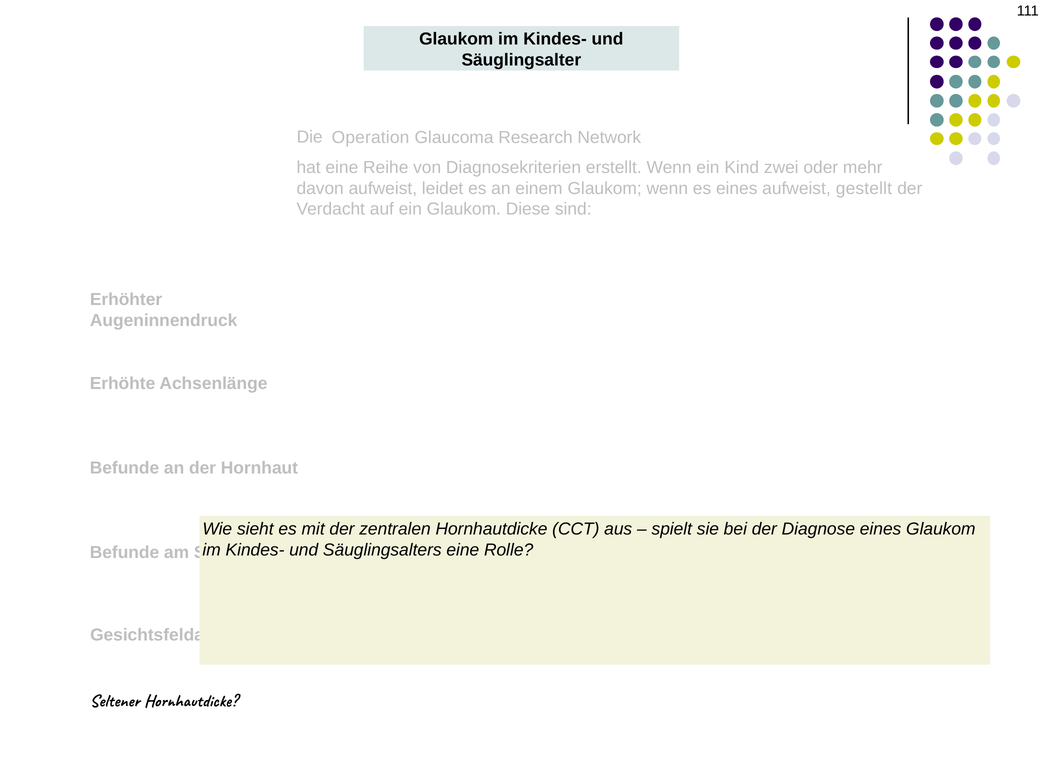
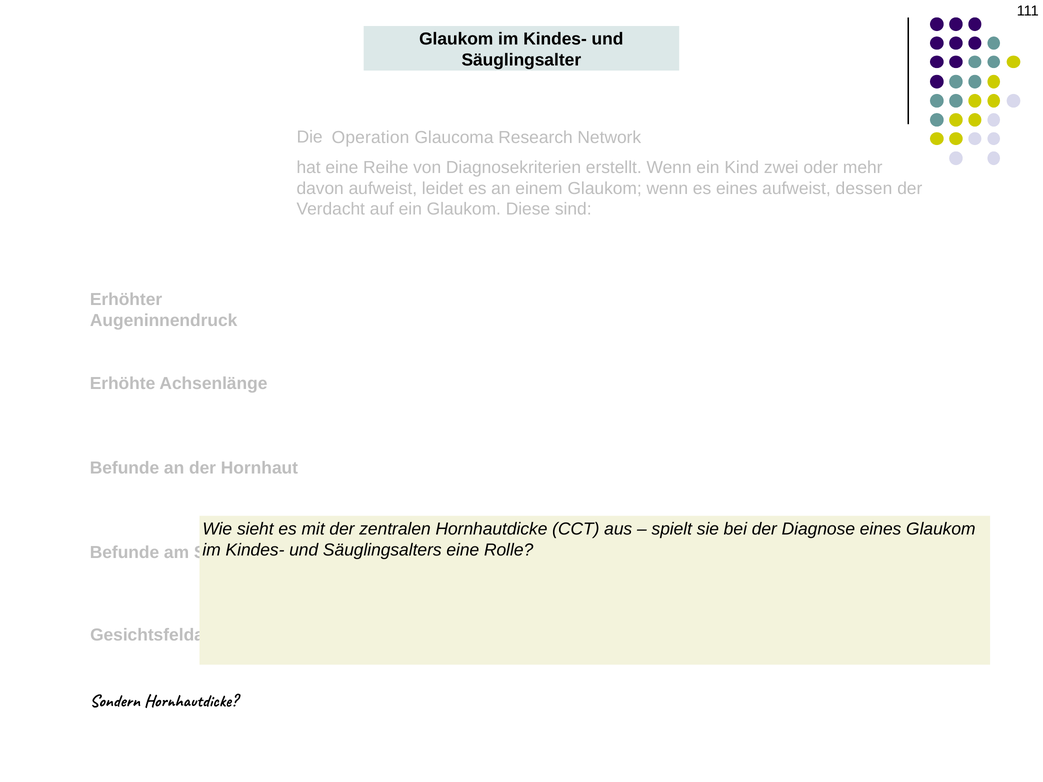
gestellt: gestellt -> dessen (864, 188)
Seltener: Seltener -> Sondern (115, 701)
